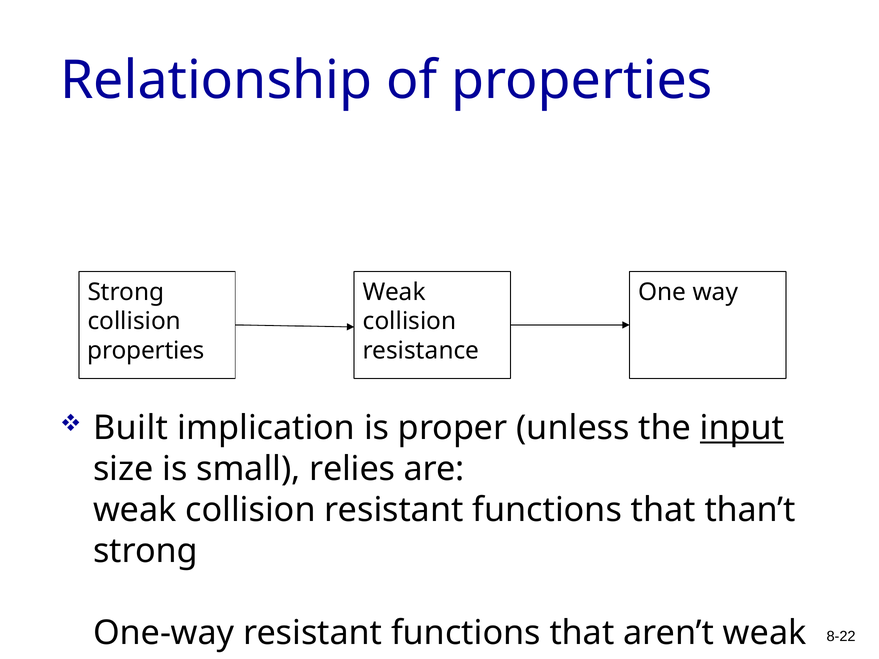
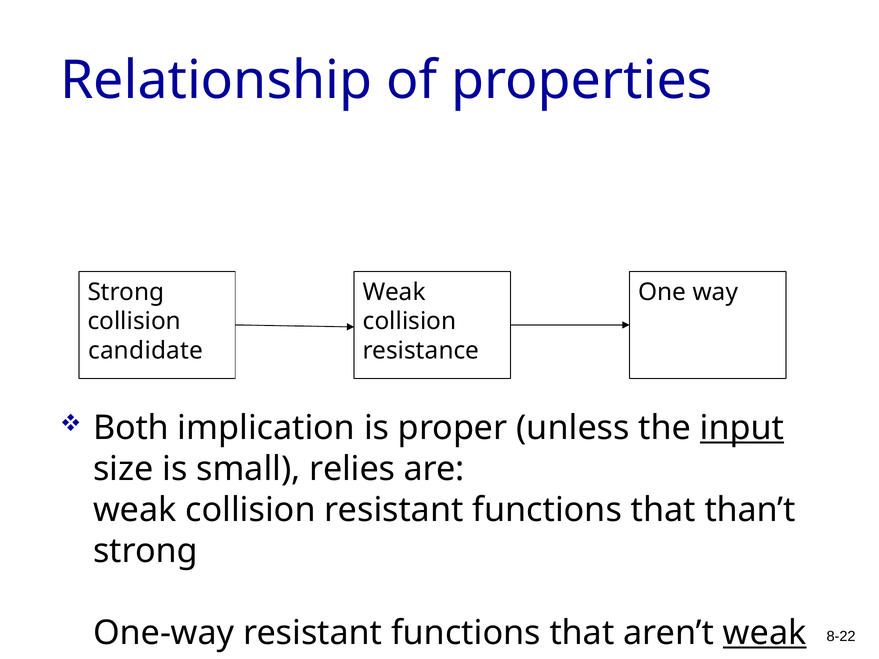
properties: properties -> candidate (146, 351)
Built: Built -> Both (131, 428)
weak underline: none -> present (765, 633)
